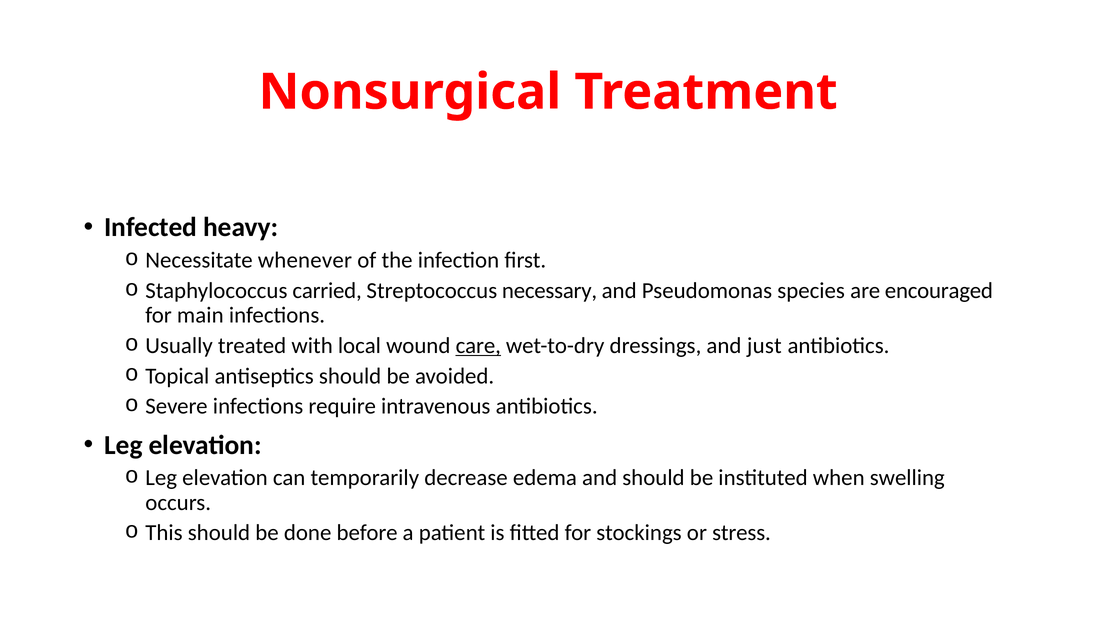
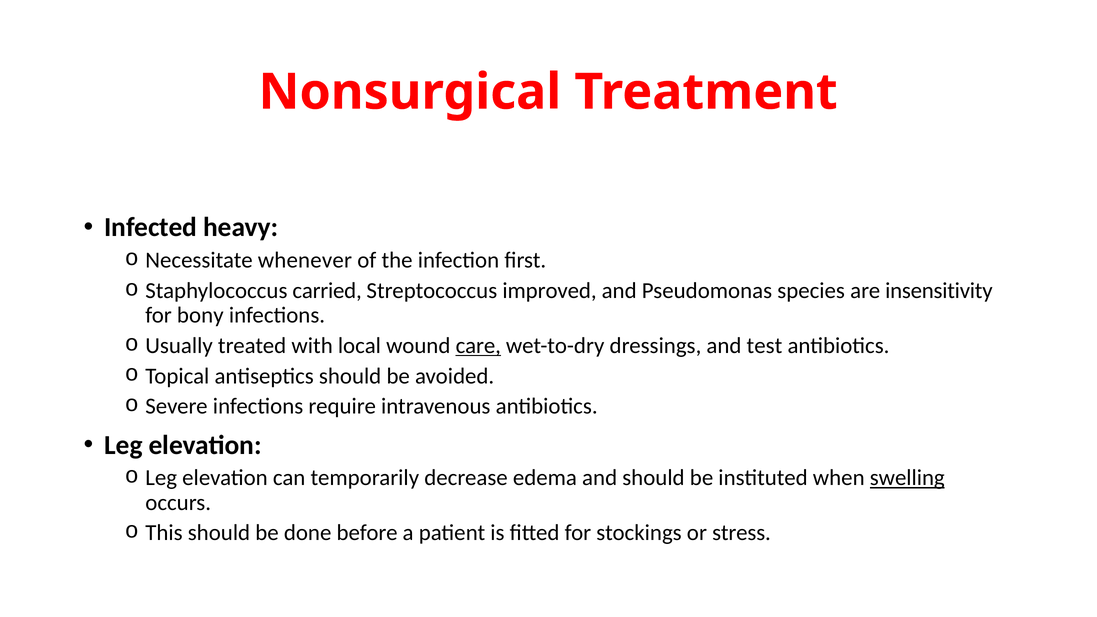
necessary: necessary -> improved (549, 291)
encouraged: encouraged -> insensitivity (939, 291)
main: main -> bony (200, 315)
just: just -> test (764, 346)
swelling underline: none -> present (907, 478)
